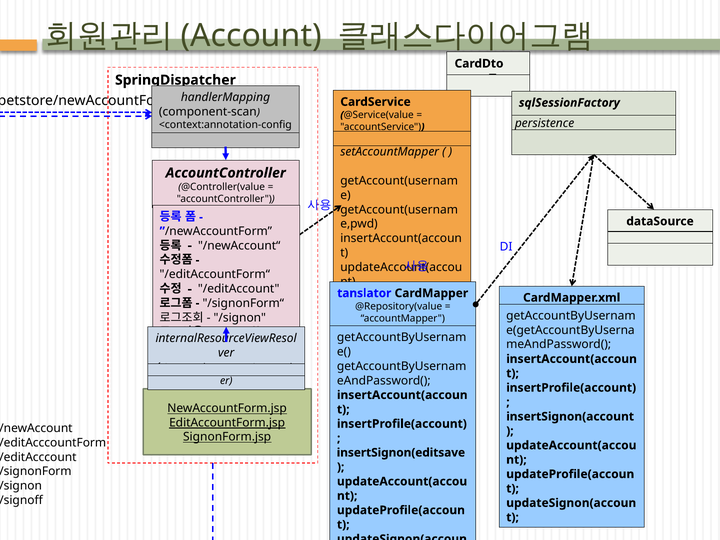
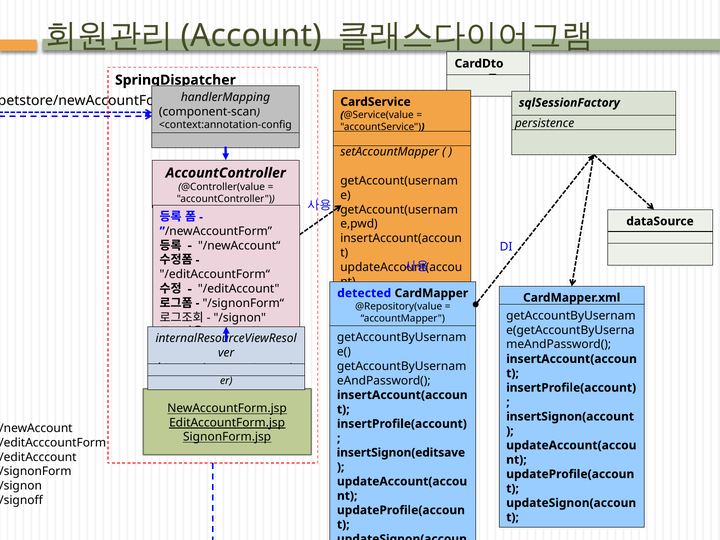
tanslator: tanslator -> detected (364, 293)
